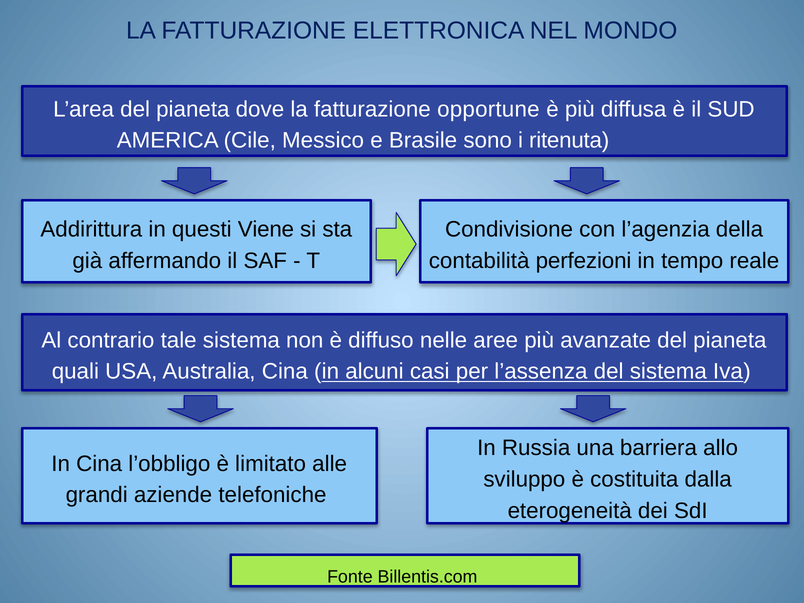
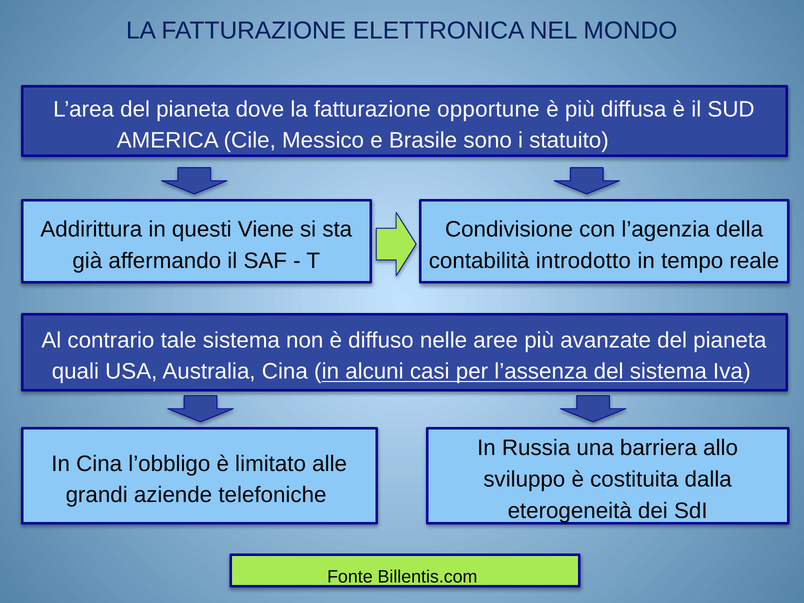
ritenuta: ritenuta -> statuito (569, 140)
perfezioni: perfezioni -> introdotto (583, 261)
